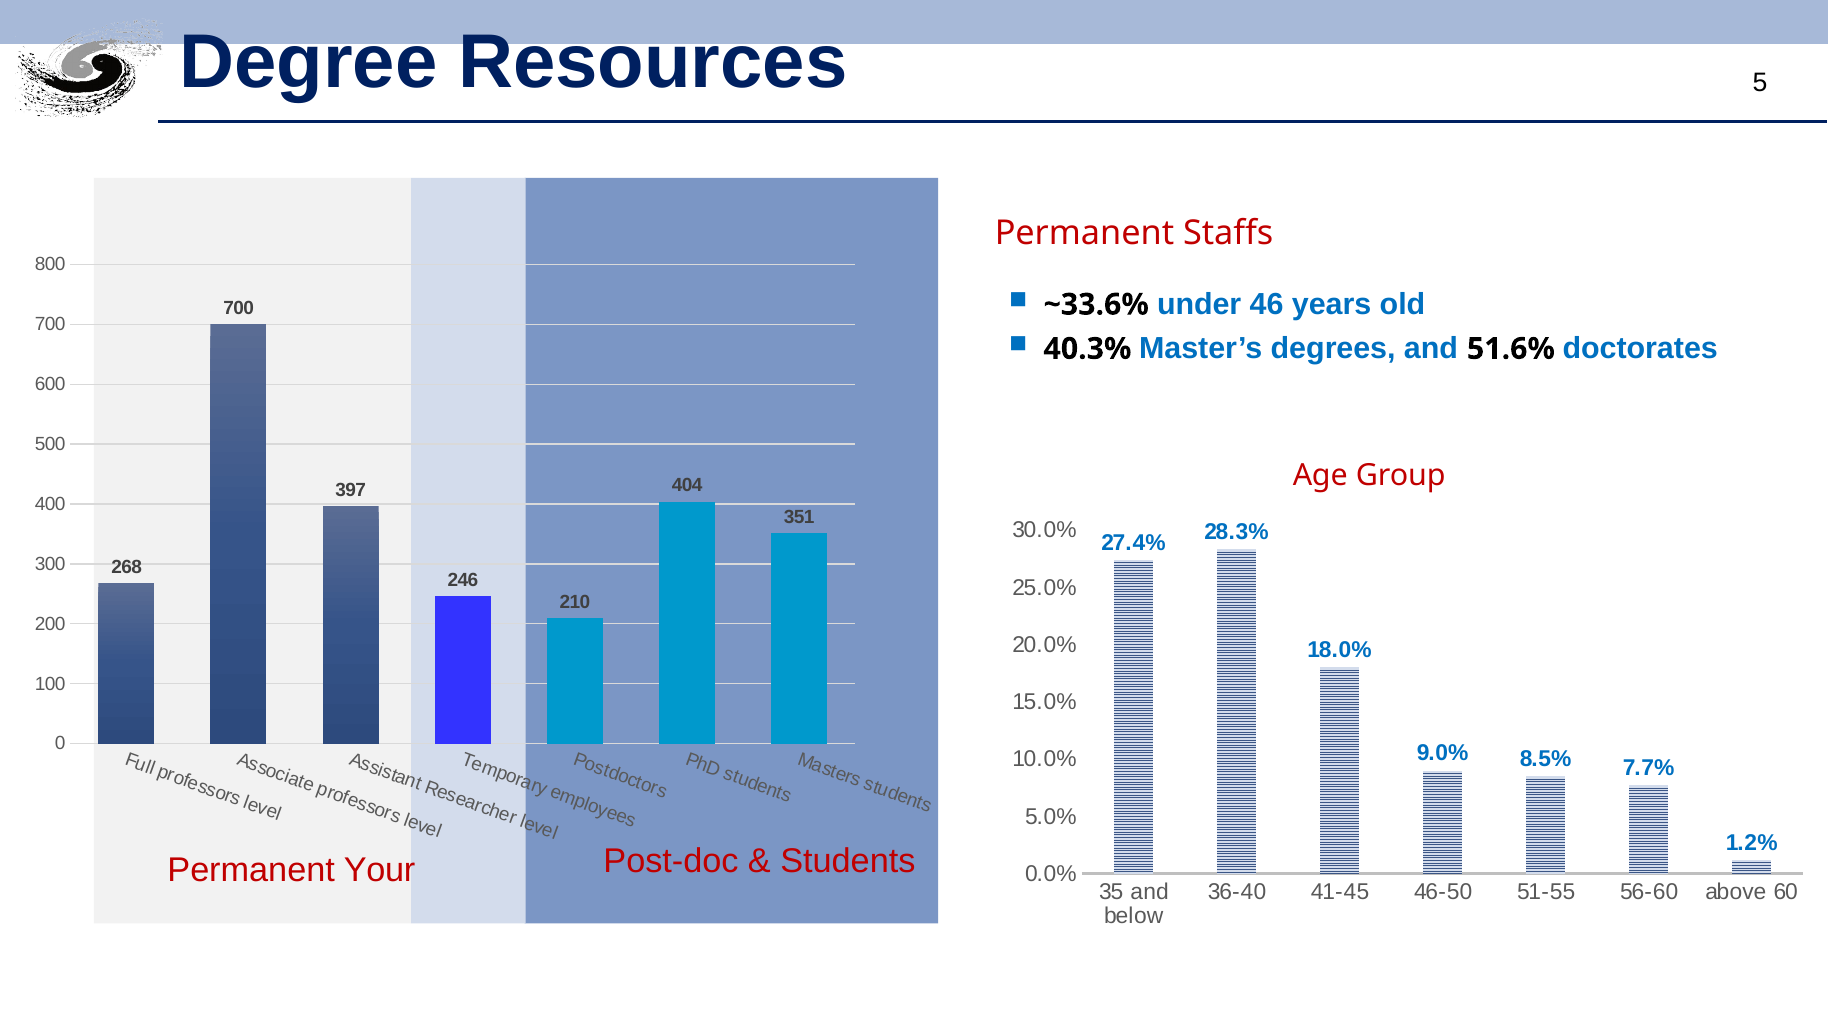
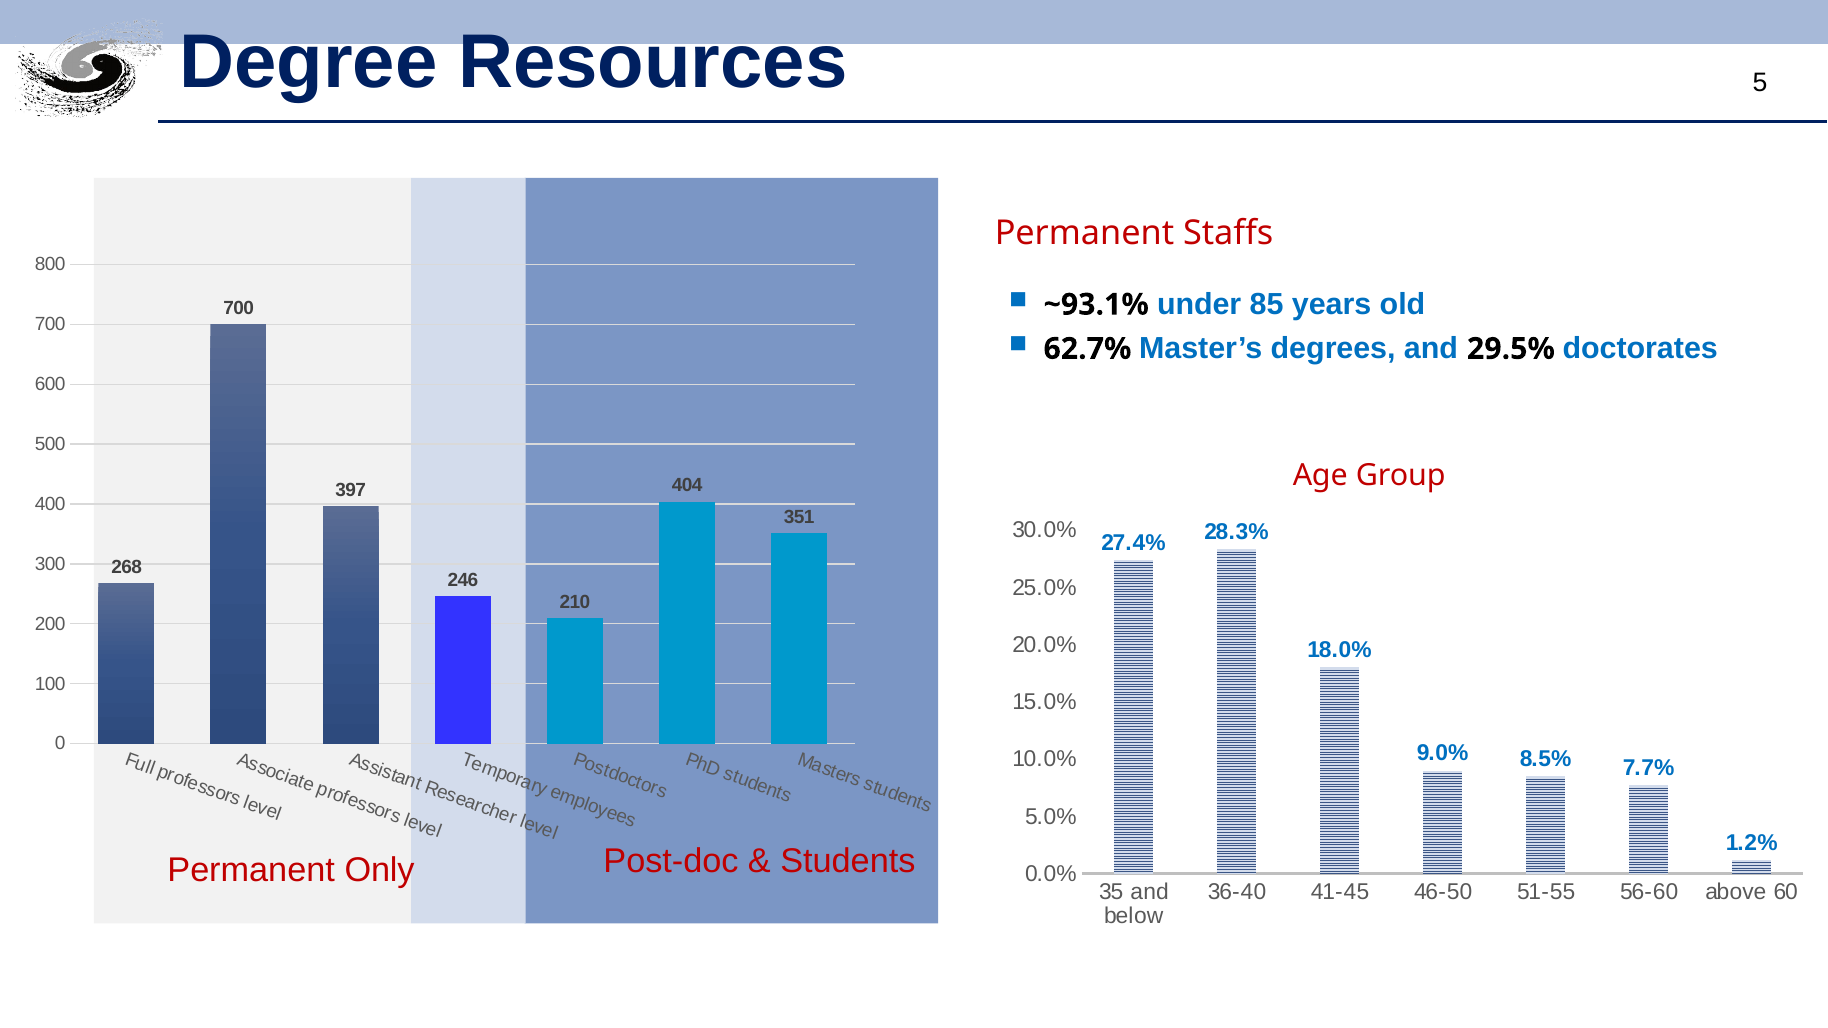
~33.6%: ~33.6% -> ~93.1% (1096, 305)
46: 46 -> 85 (1267, 305)
40.3%: 40.3% -> 62.7% (1087, 349)
51.6%: 51.6% -> 29.5% (1511, 349)
Your: Your -> Only (380, 870)
